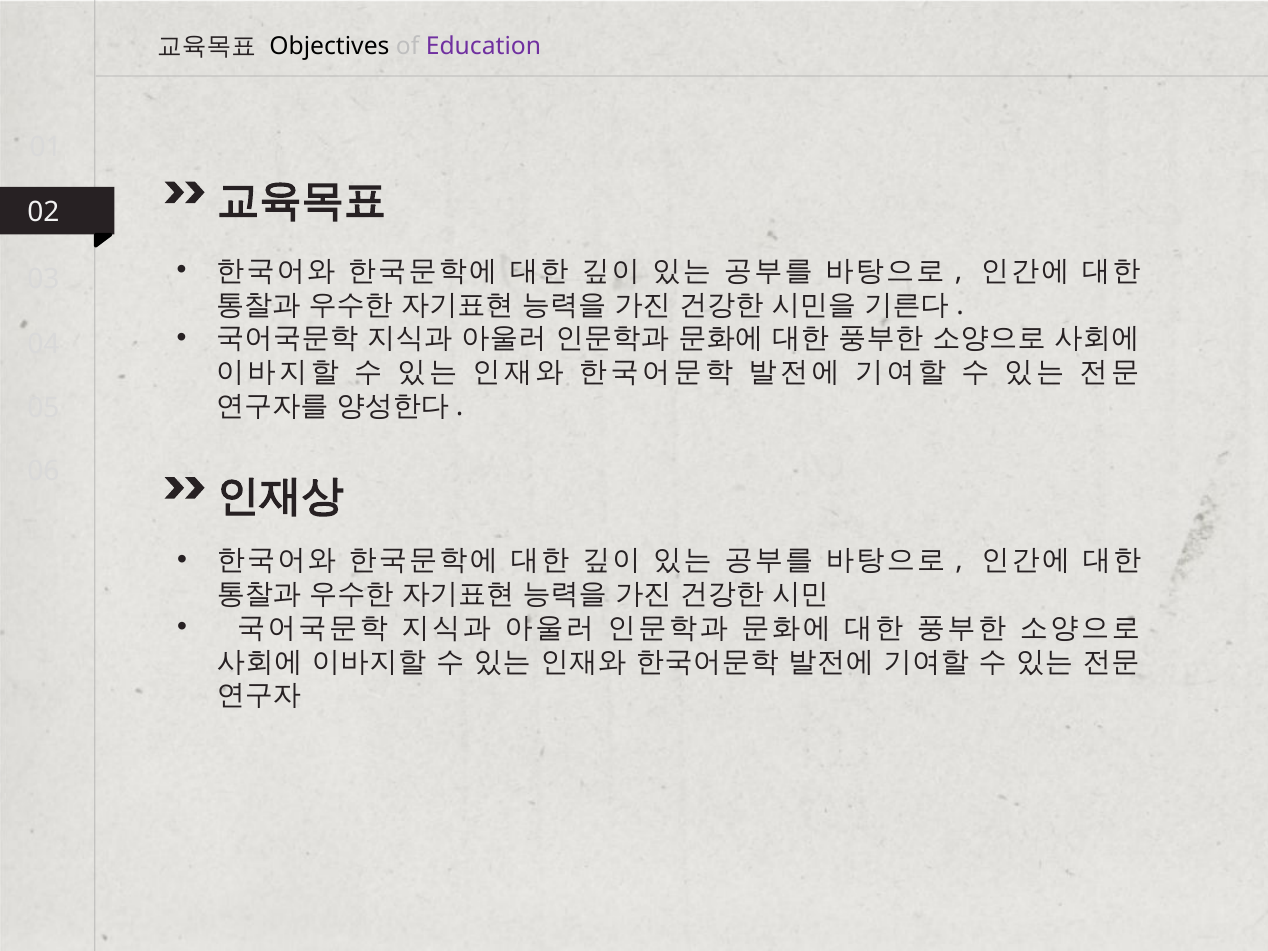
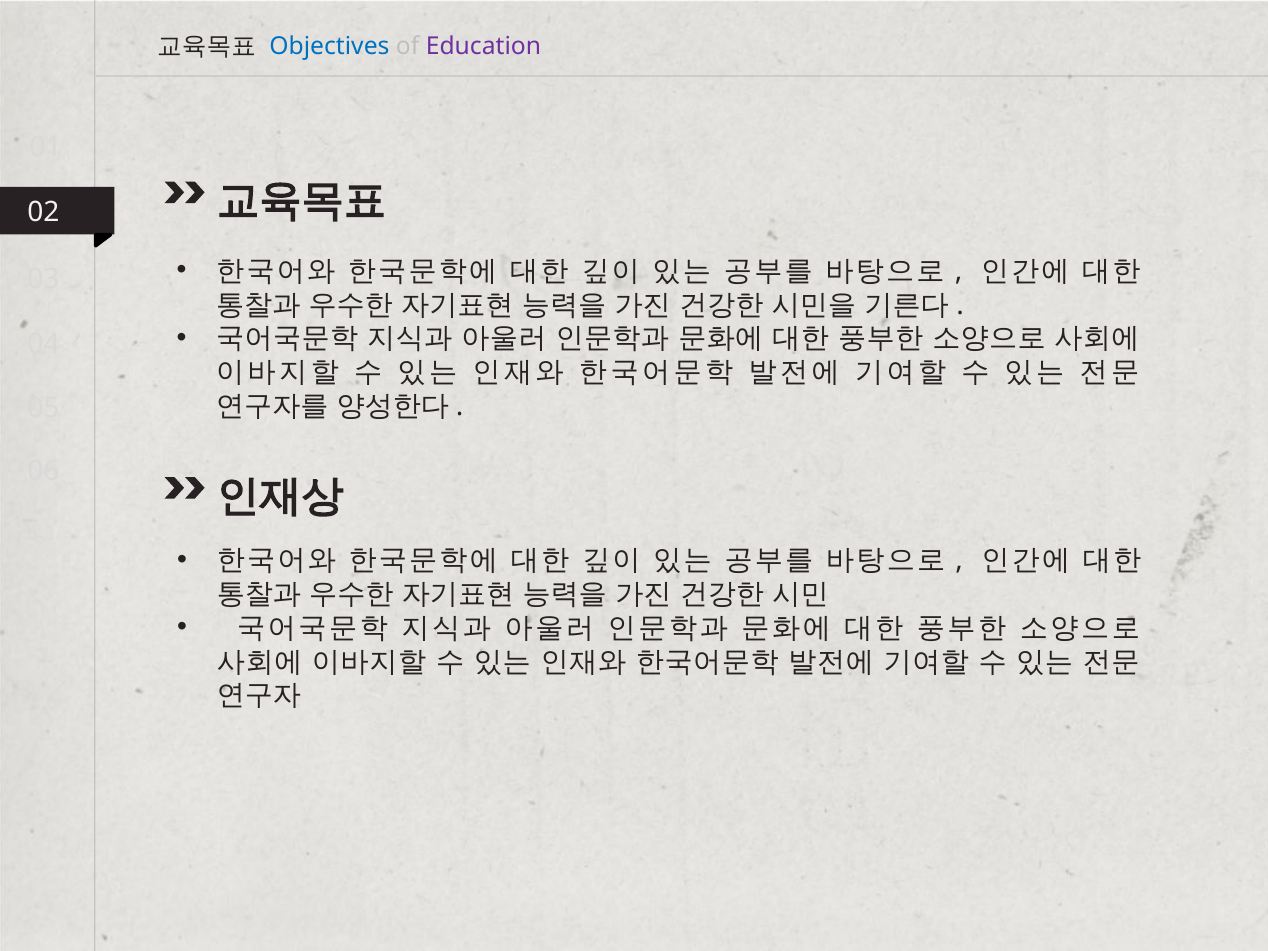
Objectives colour: black -> blue (329, 46)
